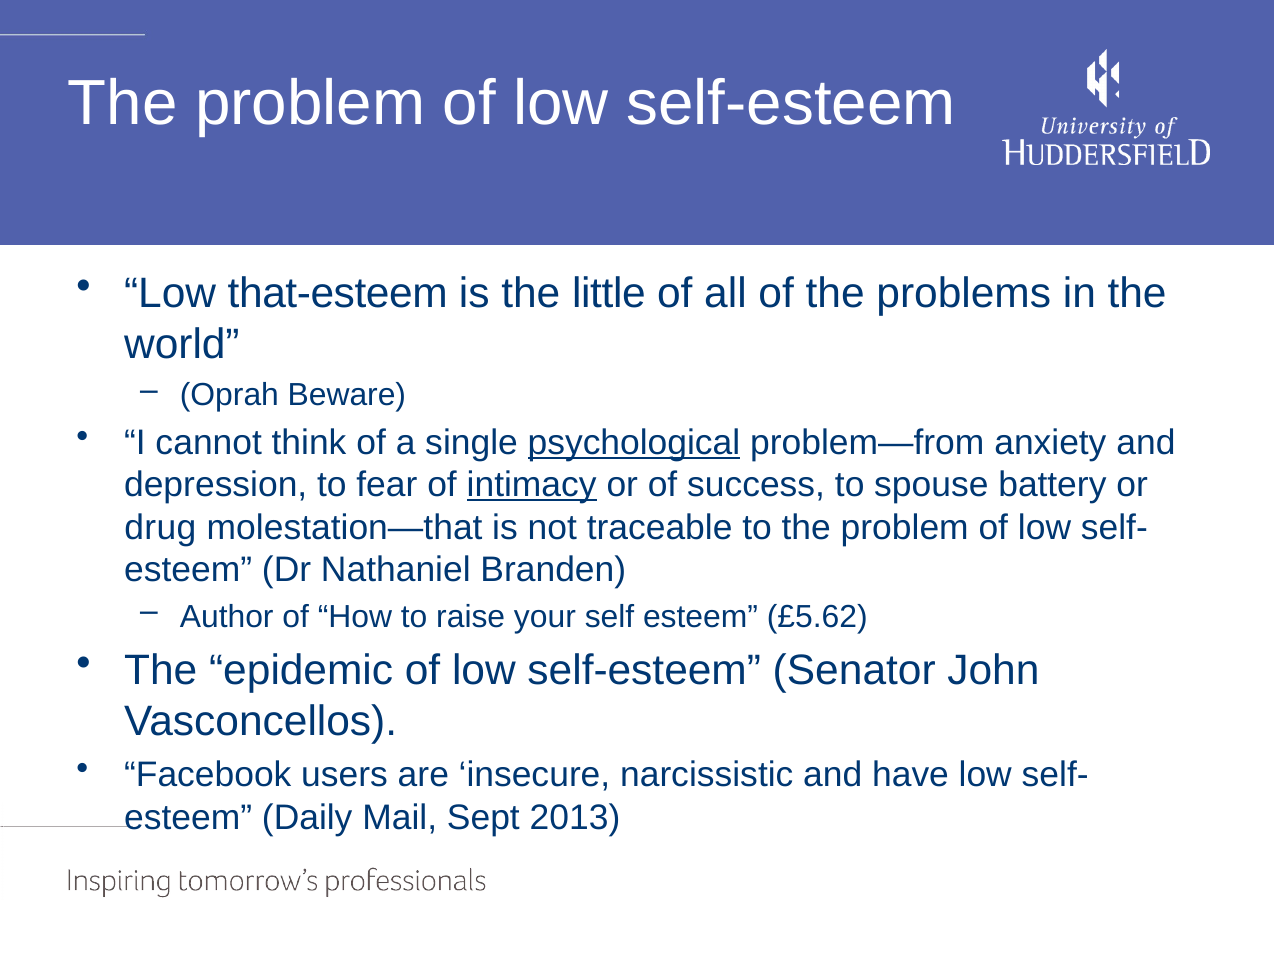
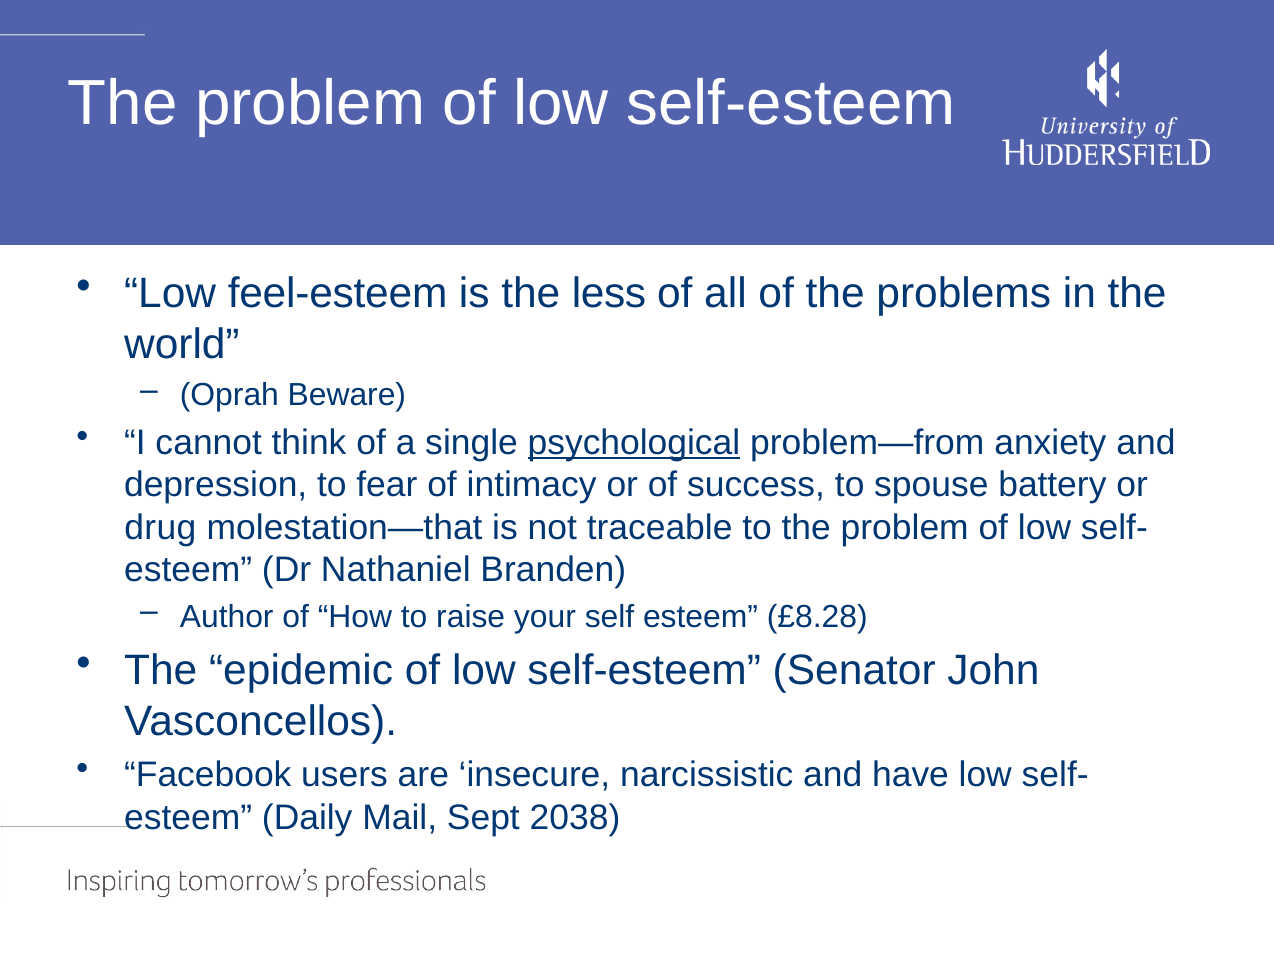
that-esteem: that-esteem -> feel-esteem (338, 294)
little: little -> less (609, 294)
intimacy underline: present -> none (532, 485)
£5.62: £5.62 -> £8.28 (817, 616)
2013: 2013 -> 2038 (575, 817)
